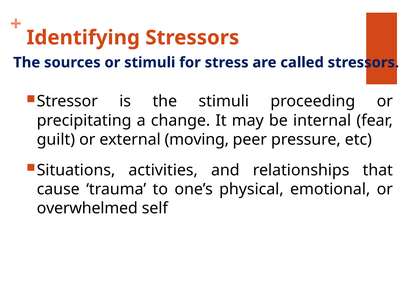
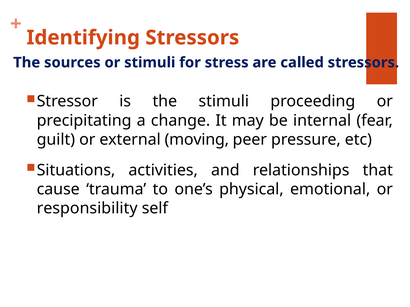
overwhelmed: overwhelmed -> responsibility (87, 209)
